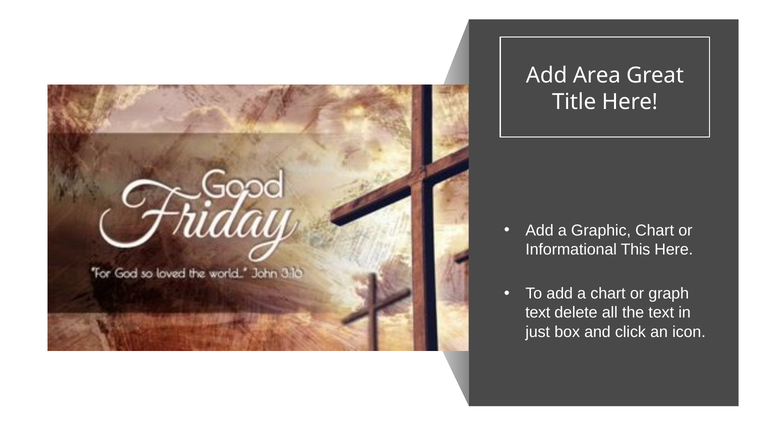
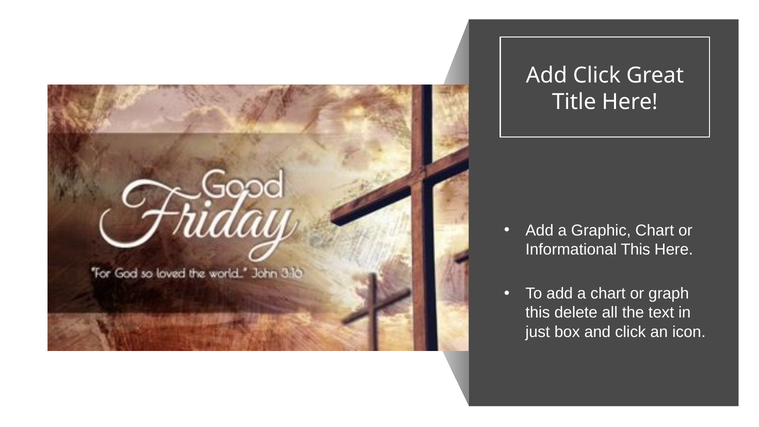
Add Area: Area -> Click (597, 75)
text: text -> this (538, 313)
